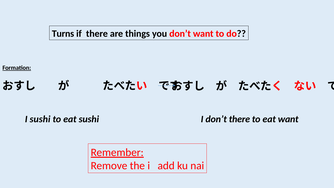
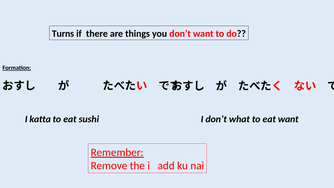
I sushi: sushi -> katta (40, 119)
don’t there: there -> what (239, 119)
